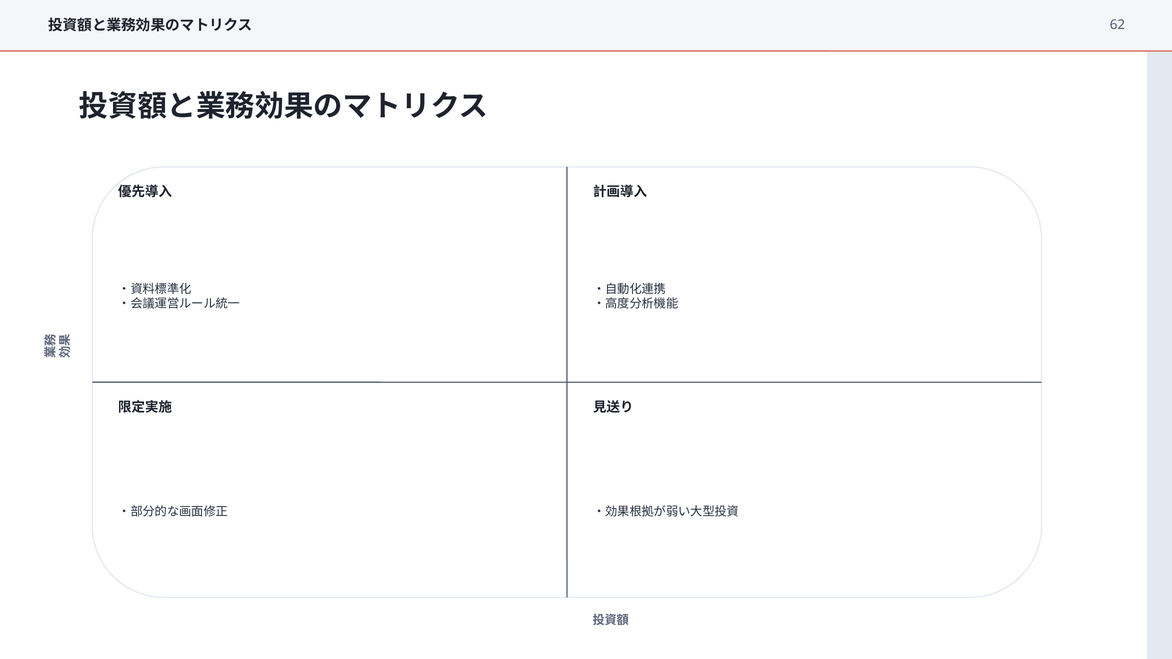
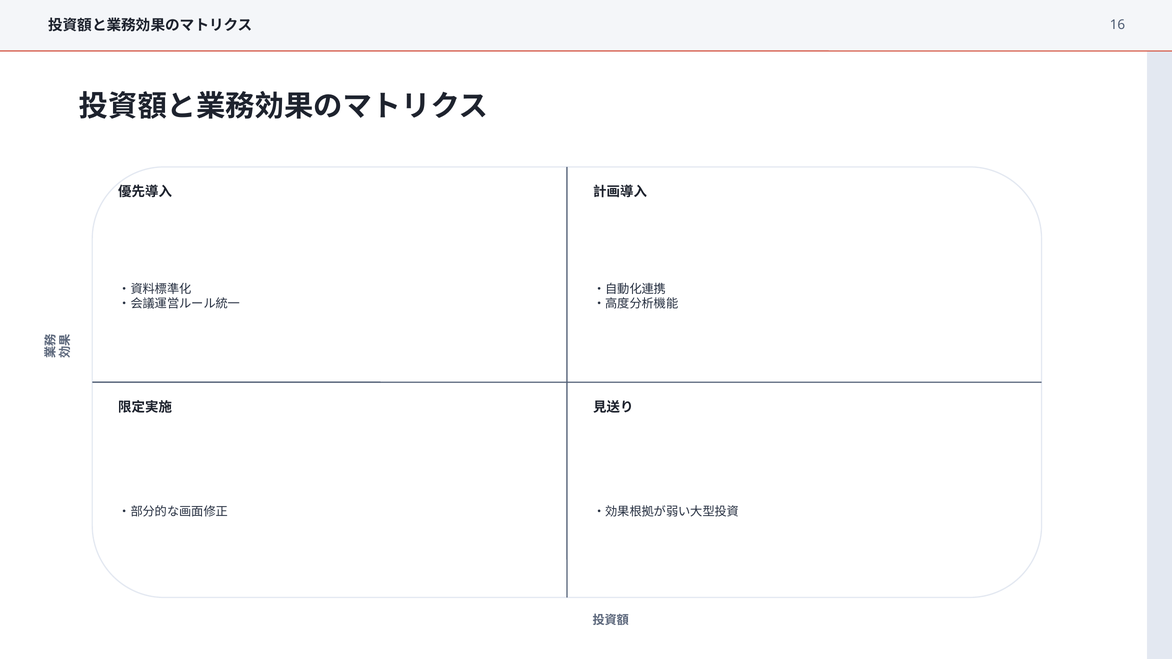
62: 62 -> 16 (1117, 25)
